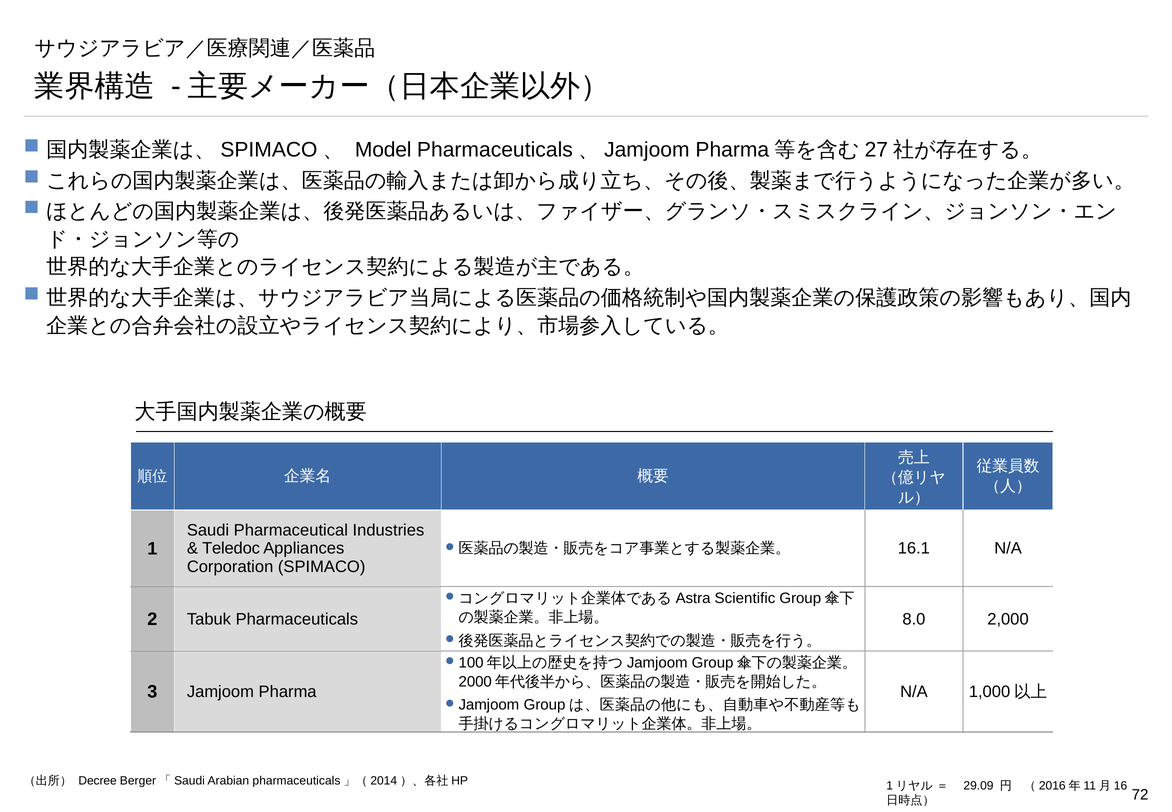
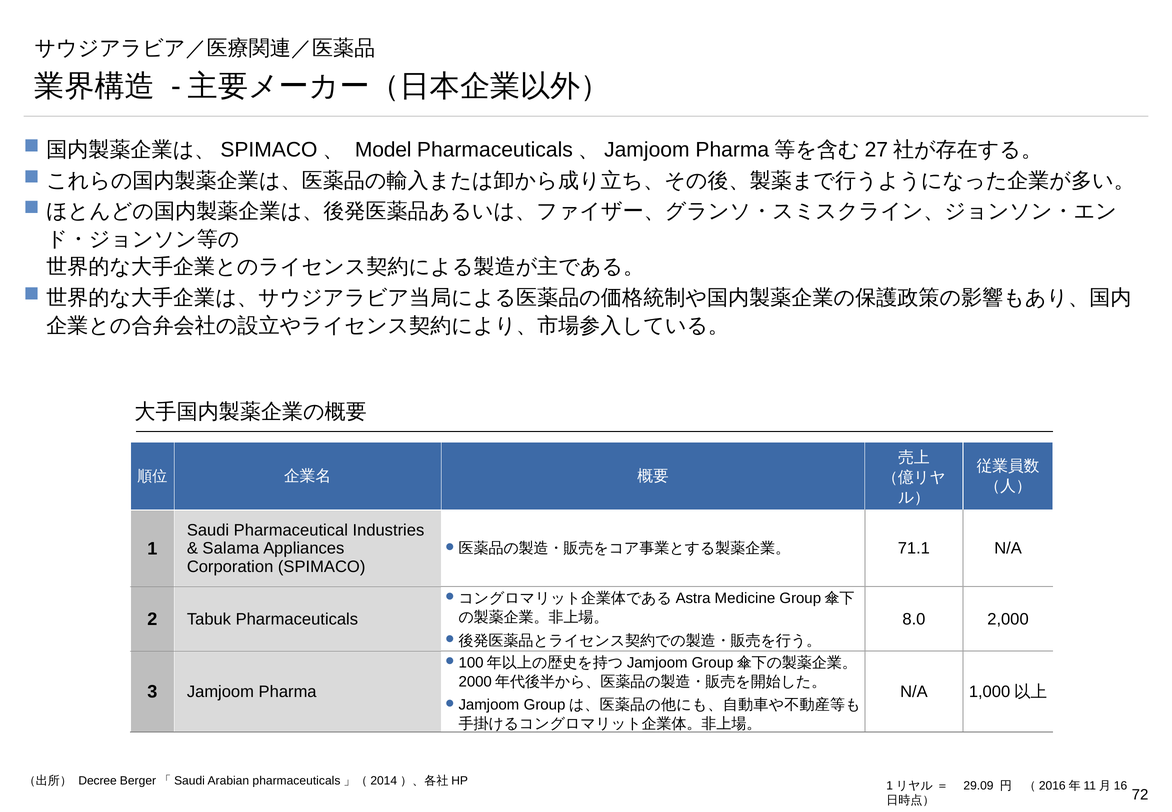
Teledoc: Teledoc -> Salama (231, 548)
16.1: 16.1 -> 71.1 (914, 548)
Scientific: Scientific -> Medicine (745, 598)
